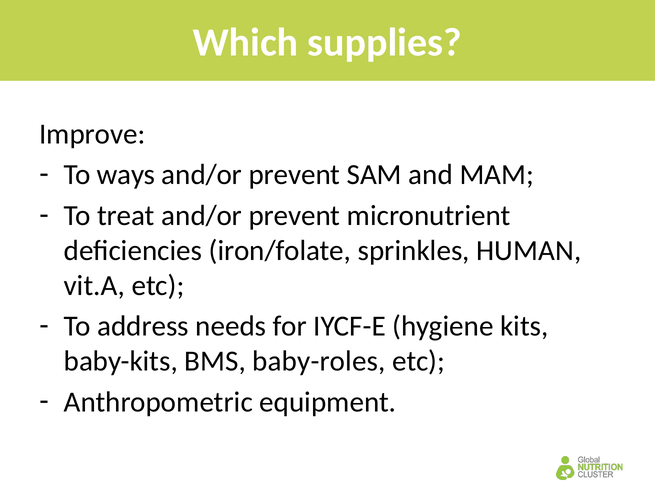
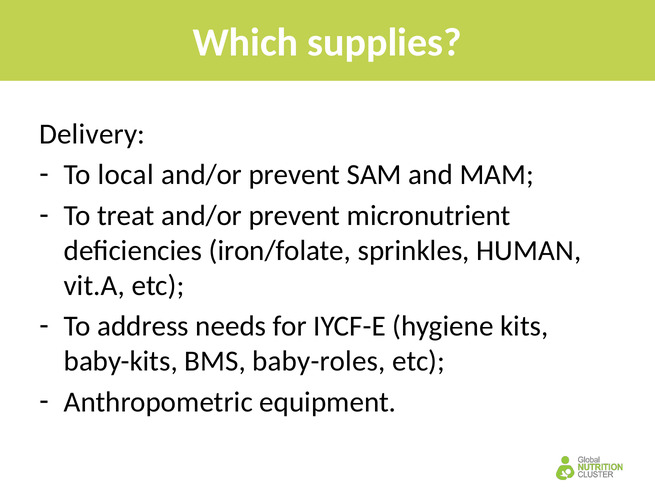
Improve: Improve -> Delivery (92, 134)
ways: ways -> local (126, 175)
